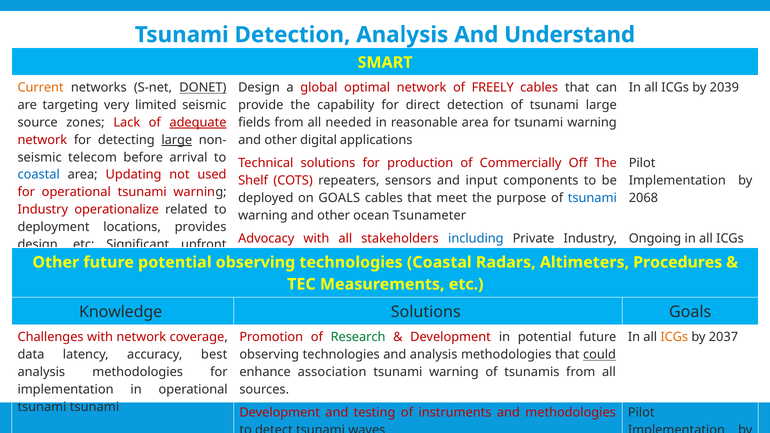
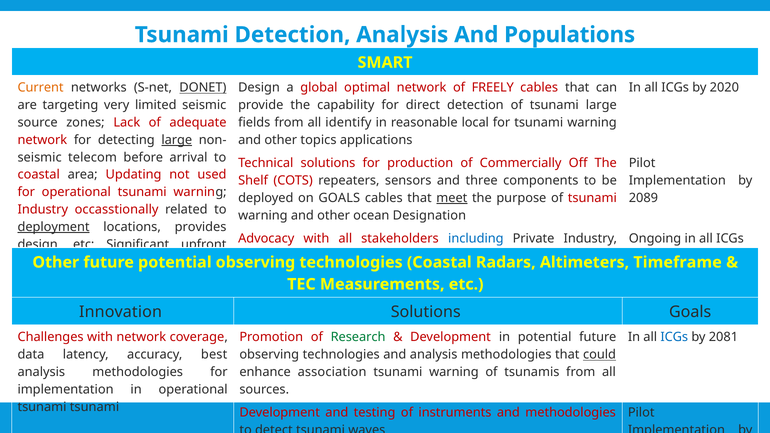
Understand: Understand -> Populations (570, 35)
2039: 2039 -> 2020 (724, 88)
adequate underline: present -> none (198, 123)
needed: needed -> identify (348, 123)
reasonable area: area -> local (475, 123)
digital: digital -> topics (319, 140)
coastal colour: blue -> red (39, 175)
input: input -> three (482, 181)
meet underline: none -> present (452, 198)
tsunami colour: blue -> red (592, 198)
2068: 2068 -> 2089 (643, 198)
operationalize: operationalize -> occasstionally (117, 210)
Tsunameter: Tsunameter -> Designation (429, 215)
deployment underline: none -> present (54, 227)
Procedures: Procedures -> Timeframe (678, 262)
Knowledge: Knowledge -> Innovation (121, 312)
ICGs colour: orange -> blue (674, 337)
2037: 2037 -> 2081 (723, 337)
